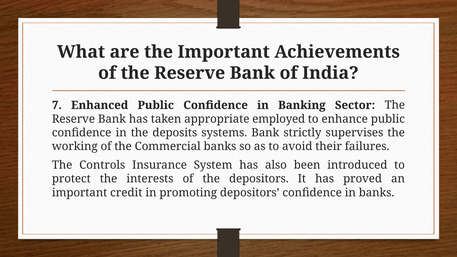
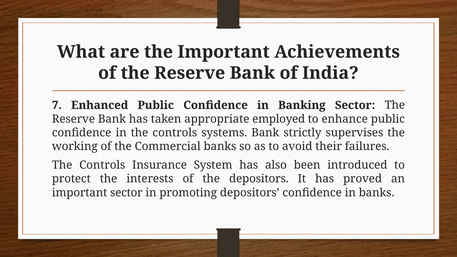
in the deposits: deposits -> controls (175, 133)
important credit: credit -> sector (126, 193)
